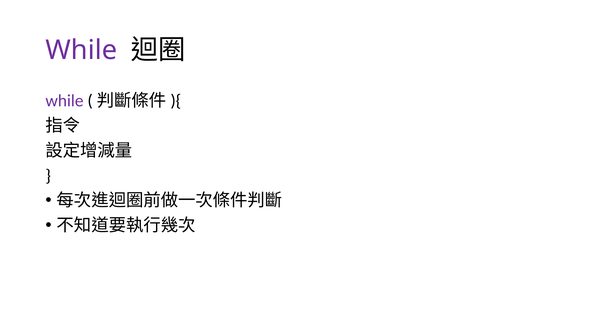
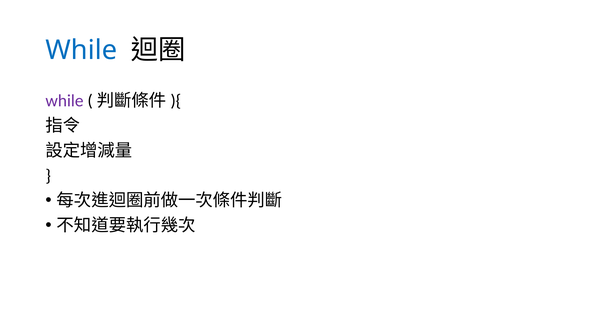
While colour: purple -> blue (81, 50)
